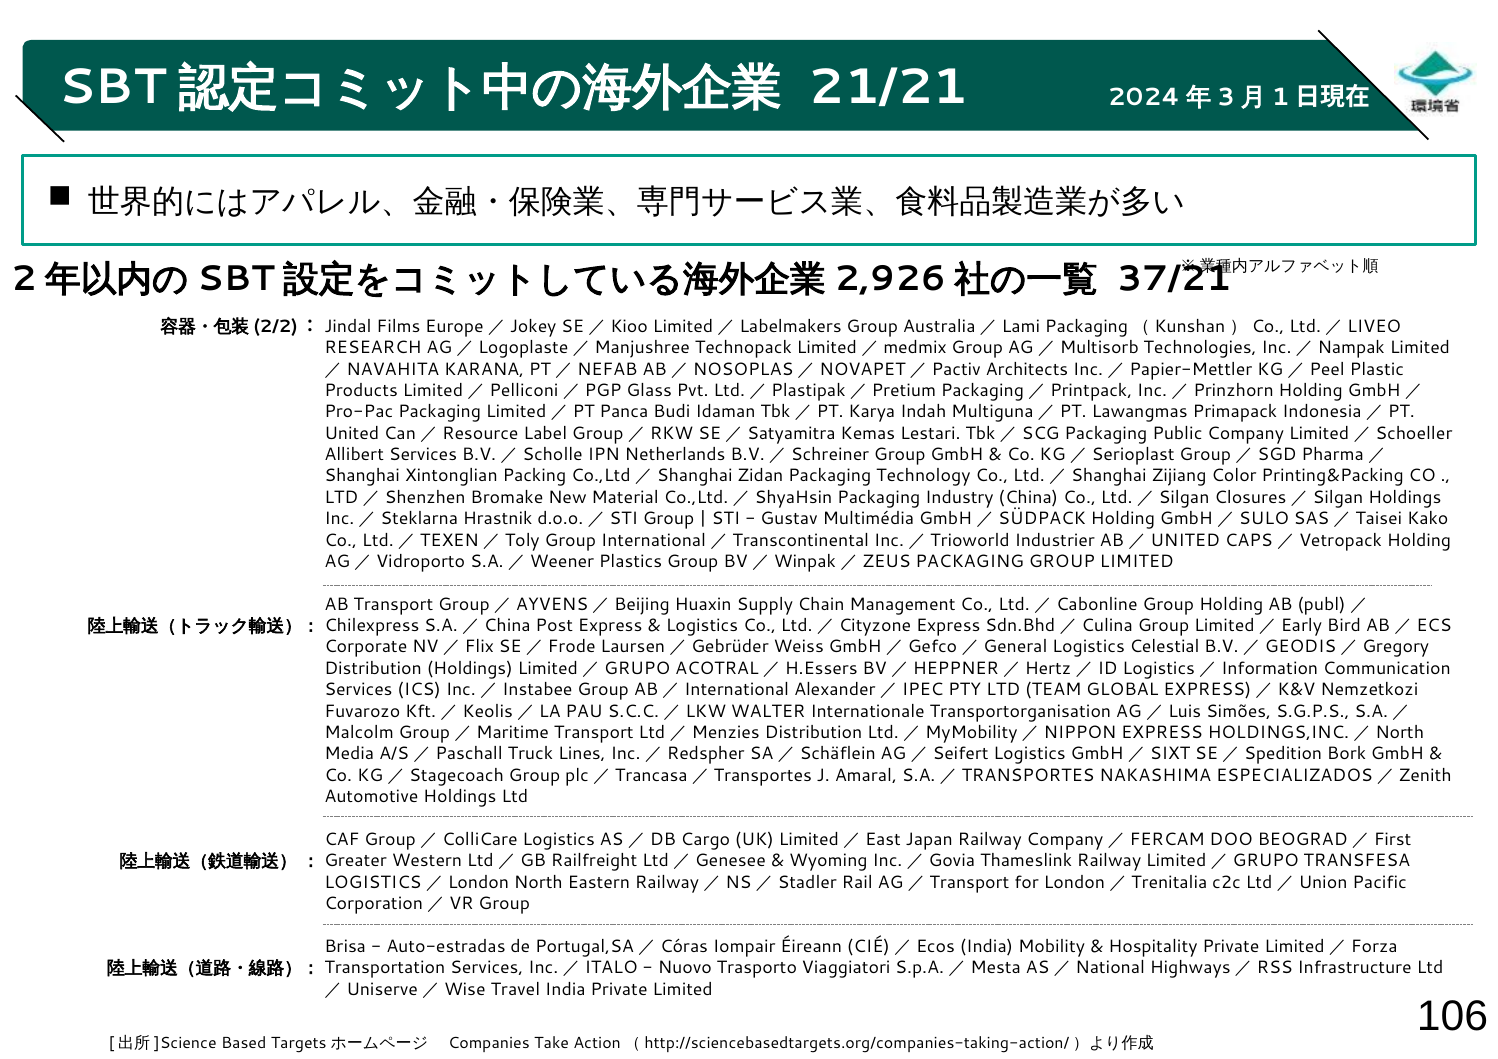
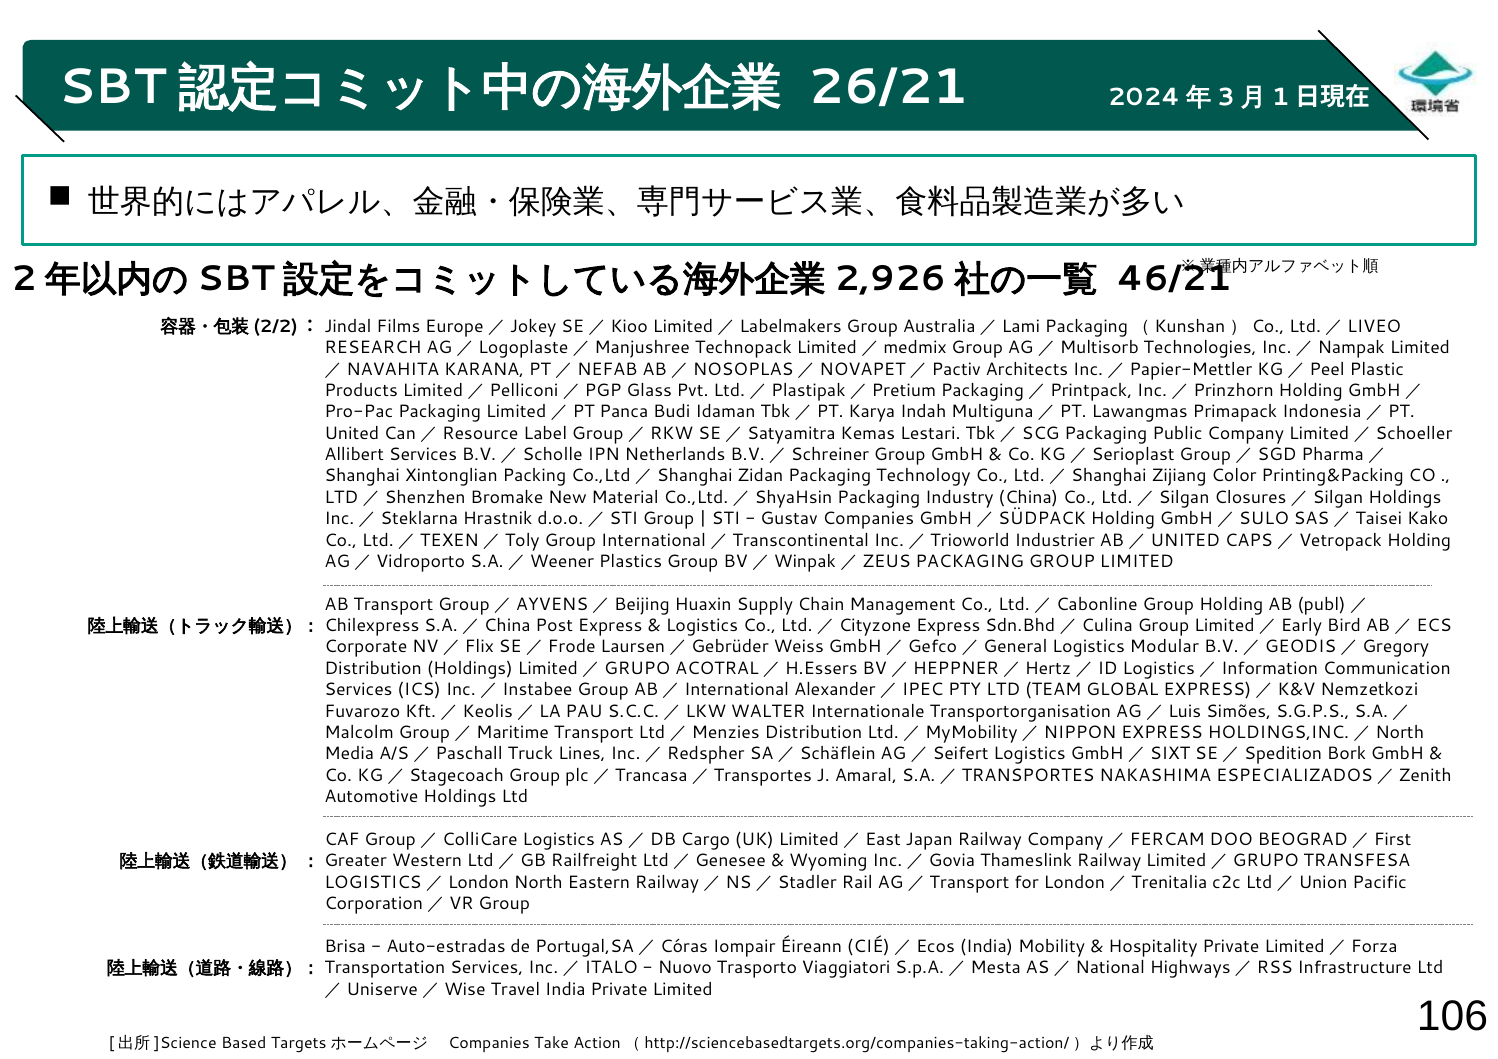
21/21: 21/21 -> 26/21 (888, 87)
37/21: 37/21 -> 46/21 (1174, 279)
Gustav Multimédia: Multimédia -> Companies (868, 519)
Celestial: Celestial -> Modular (1164, 647)
